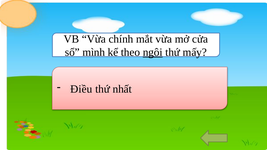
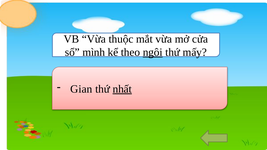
chính: chính -> thuộc (121, 39)
Điều: Điều -> Gian (81, 89)
nhất underline: none -> present (122, 89)
